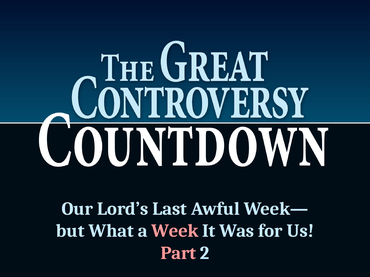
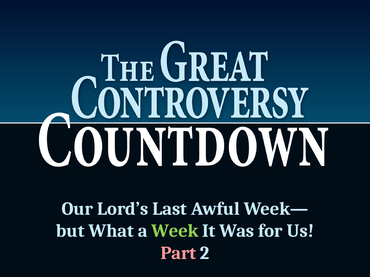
Week colour: pink -> light green (175, 231)
